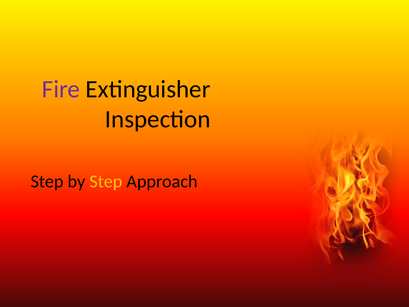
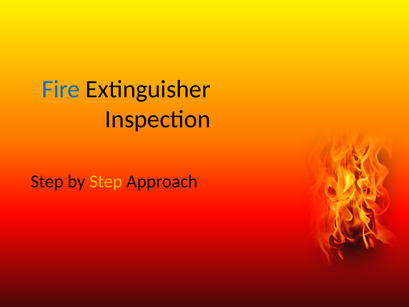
Fire colour: purple -> blue (61, 89)
